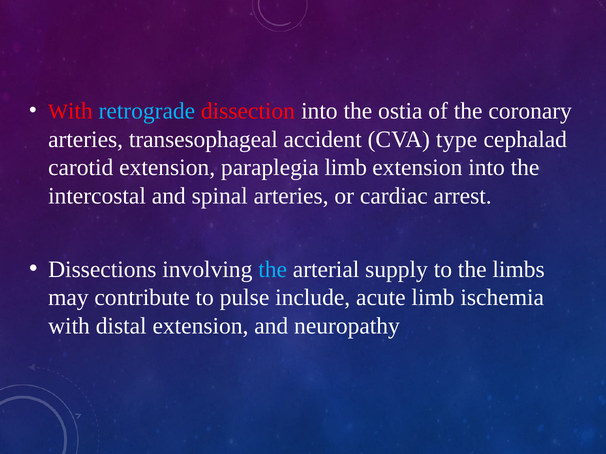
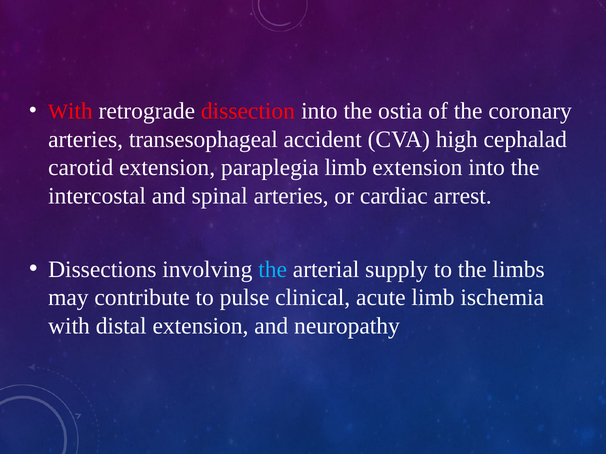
retrograde colour: light blue -> white (147, 111)
type: type -> high (457, 140)
include: include -> clinical (313, 298)
